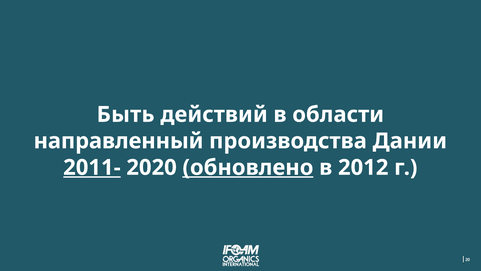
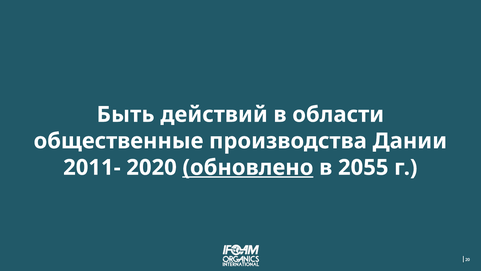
направленный: направленный -> общественные (118, 141)
2011- underline: present -> none (92, 167)
2012: 2012 -> 2055 (363, 167)
